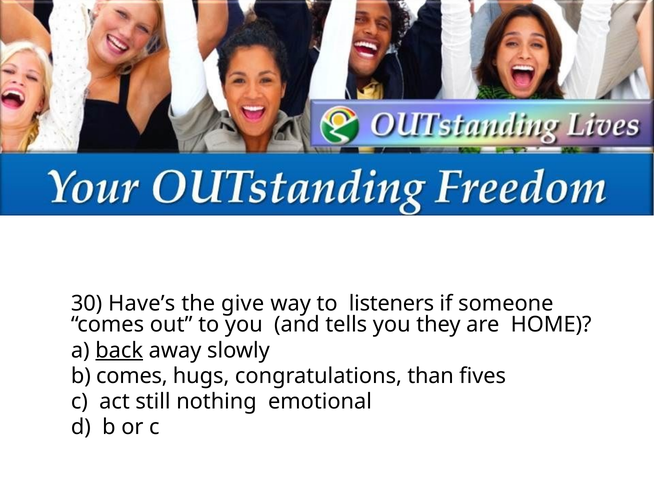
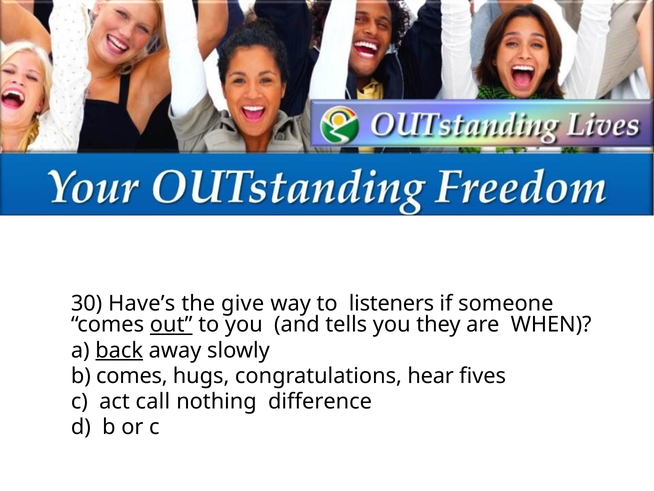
out underline: none -> present (171, 324)
HOME: HOME -> WHEN (551, 324)
than: than -> hear (431, 376)
still: still -> call (153, 401)
emotional: emotional -> difference (320, 401)
